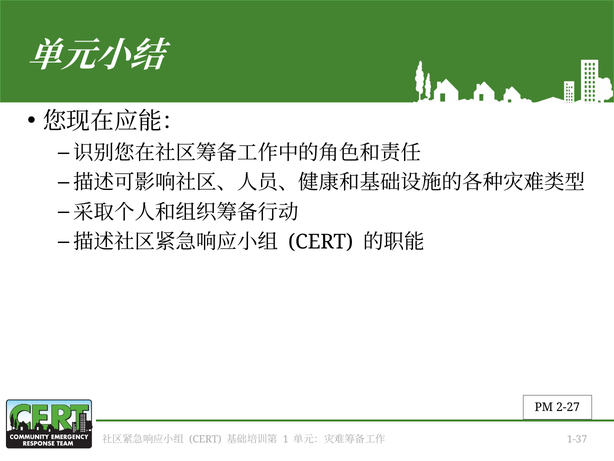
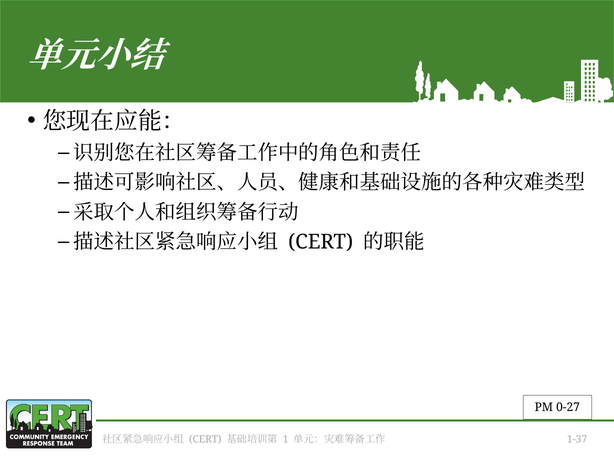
2-27: 2-27 -> 0-27 (568, 407)
